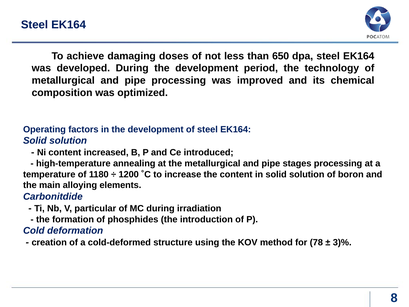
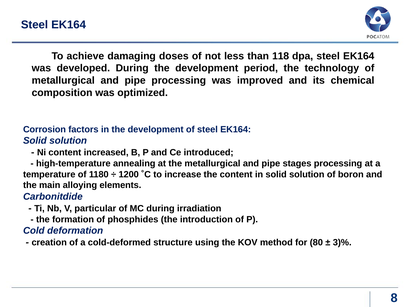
650: 650 -> 118 (281, 56)
Operating: Operating -> Corrosion (44, 129)
78: 78 -> 80 (316, 242)
